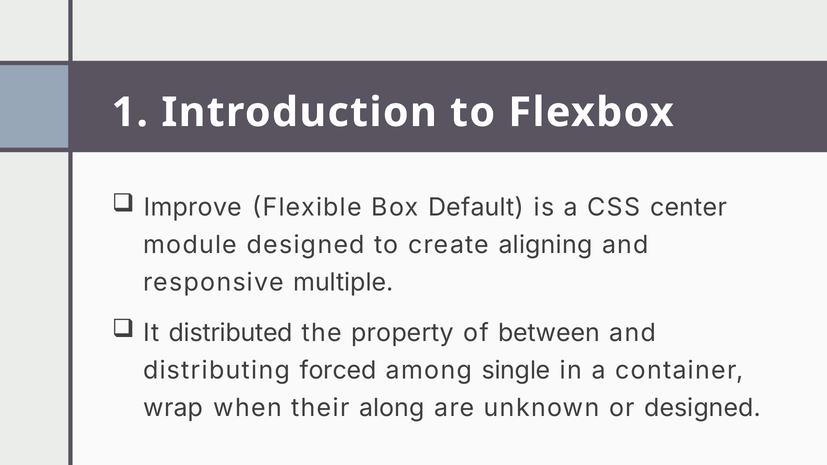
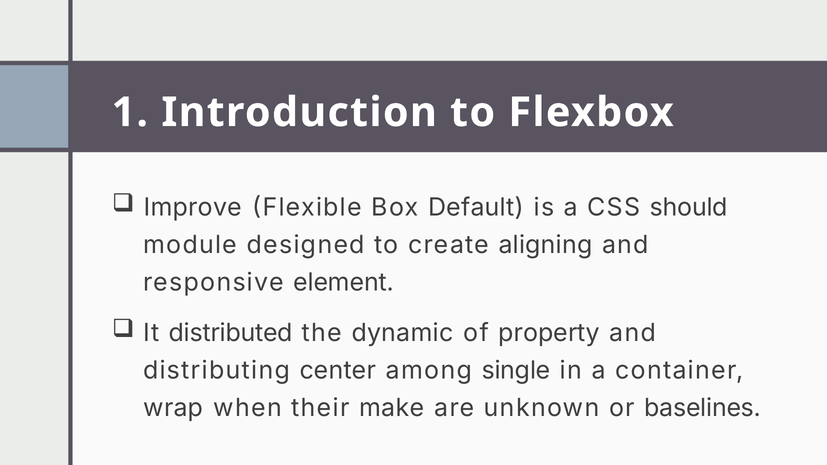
center: center -> should (689, 207)
multiple: multiple -> element (344, 282)
property: property -> dynamic (402, 333)
between: between -> property (549, 333)
forced: forced -> center (338, 371)
along: along -> make (392, 408)
or designed: designed -> baselines (703, 408)
